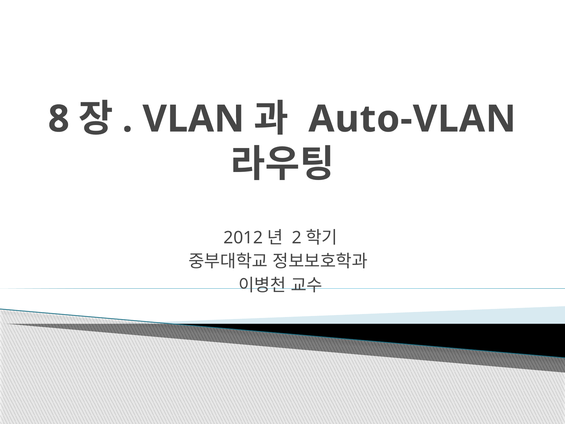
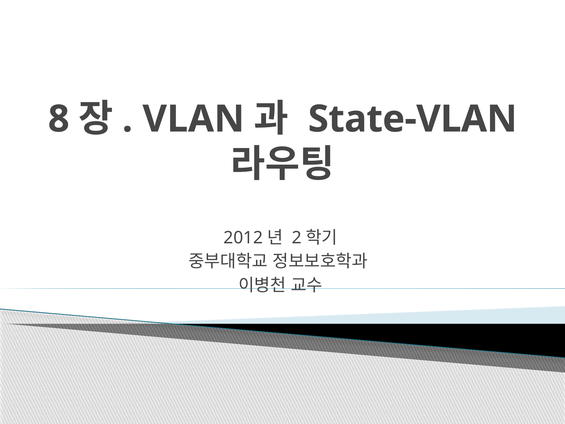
Auto-VLAN: Auto-VLAN -> State-VLAN (413, 119)
